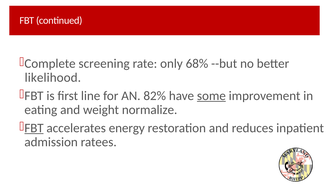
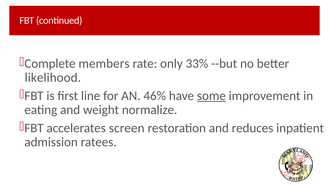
screening: screening -> members (104, 64)
68%: 68% -> 33% (197, 64)
82%: 82% -> 46% (155, 96)
FBT underline: present -> none (34, 128)
energy: energy -> screen (127, 128)
